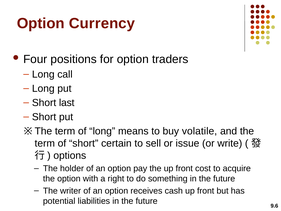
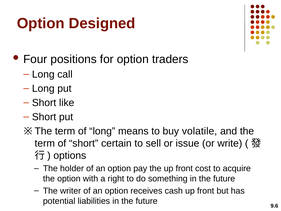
Currency: Currency -> Designed (102, 23)
last: last -> like (67, 103)
